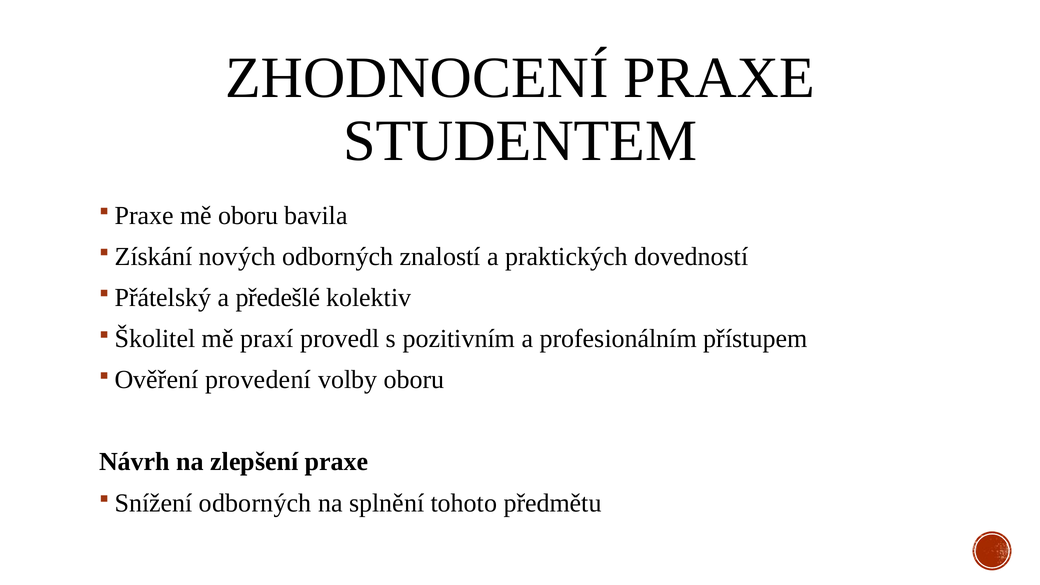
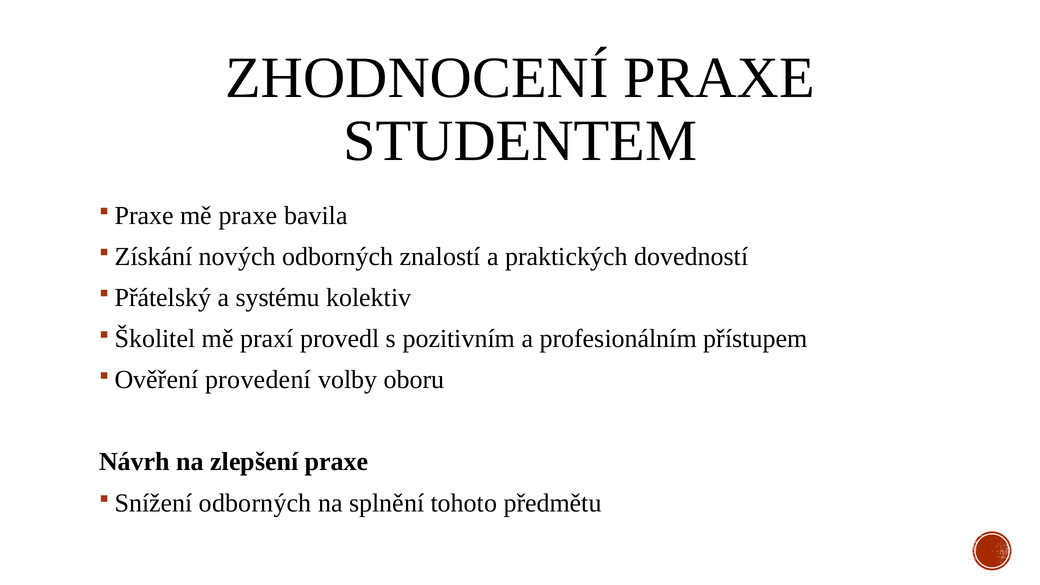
mě oboru: oboru -> praxe (248, 216)
předešlé: předešlé -> systému (278, 298)
